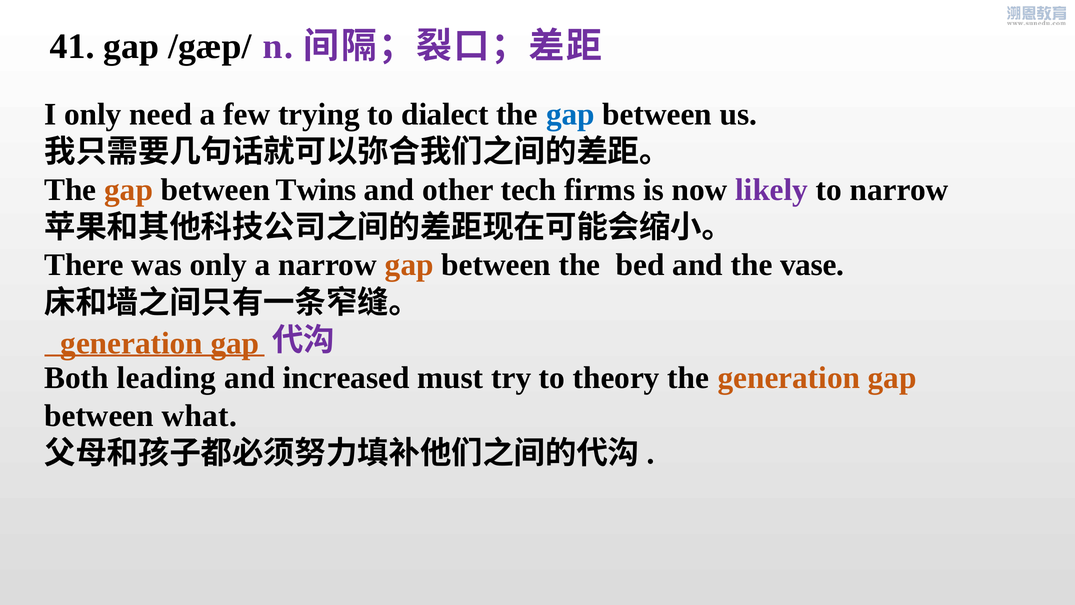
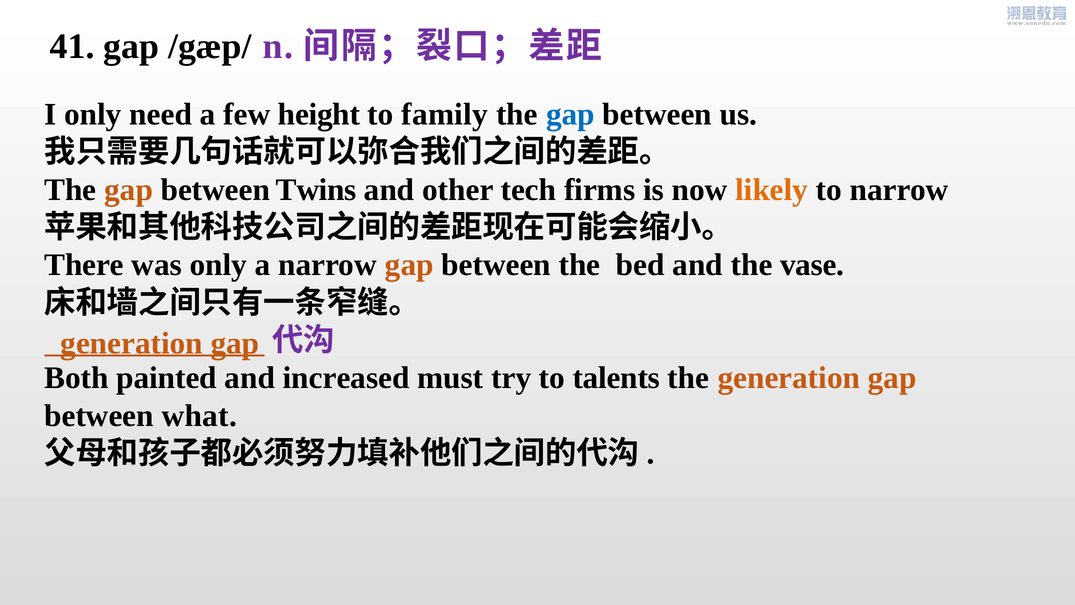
trying: trying -> height (319, 114)
dialect: dialect -> family (445, 114)
likely colour: purple -> orange (772, 190)
leading: leading -> painted (167, 378)
theory: theory -> talents (616, 378)
